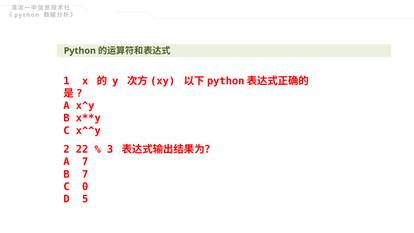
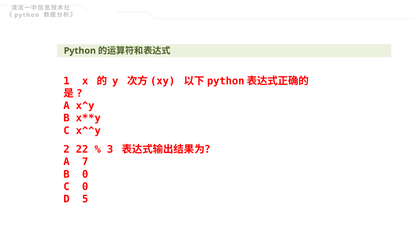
B 7: 7 -> 0 (85, 174)
